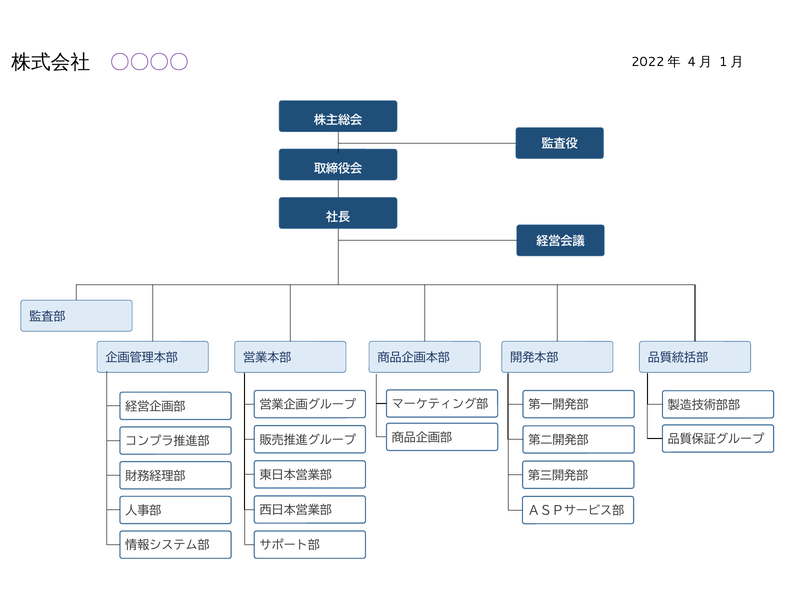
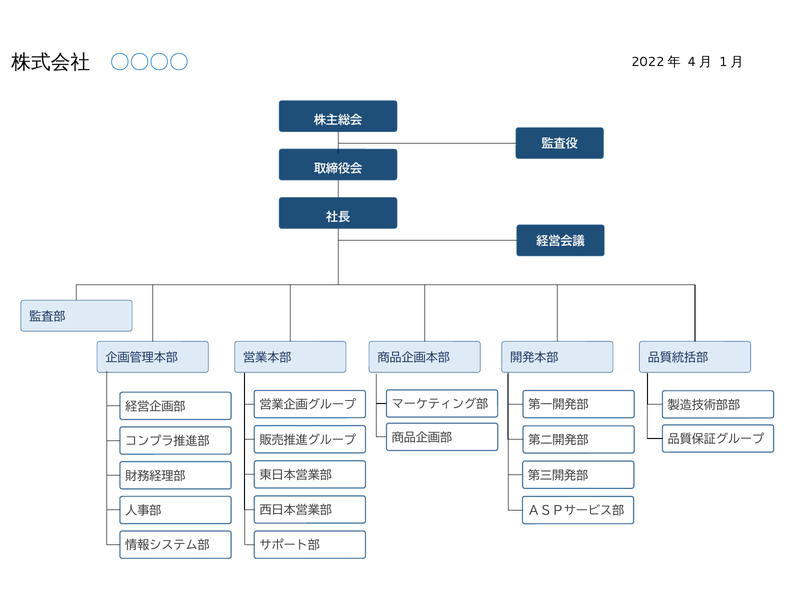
〇〇〇〇 colour: purple -> blue (149, 62)
